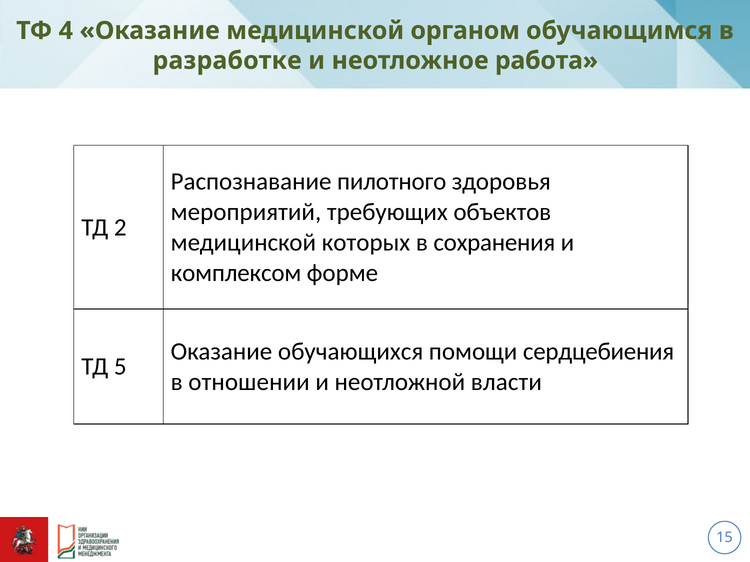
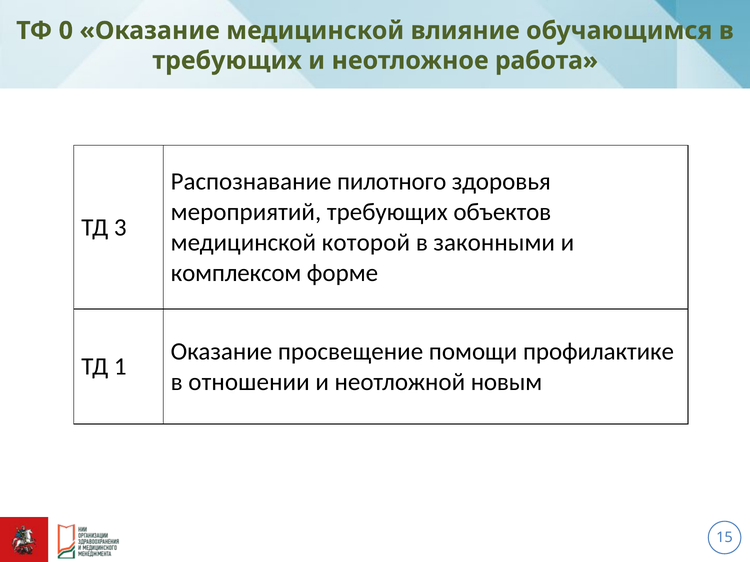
4: 4 -> 0 (66, 31)
органом: органом -> влияние (465, 31)
разработке: разработке -> требующих (227, 61)
2: 2 -> 3 (120, 228)
которых: которых -> которой (366, 243)
сохранения: сохранения -> законными (494, 243)
обучающихся: обучающихся -> просвещение (351, 352)
сердцебиения: сердцебиения -> профилактике (599, 352)
5: 5 -> 1 (120, 367)
власти: власти -> новым (506, 382)
